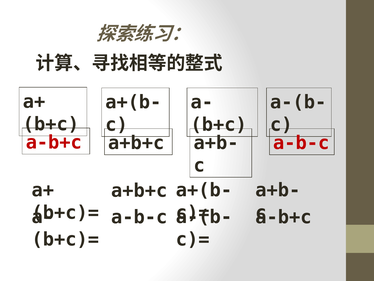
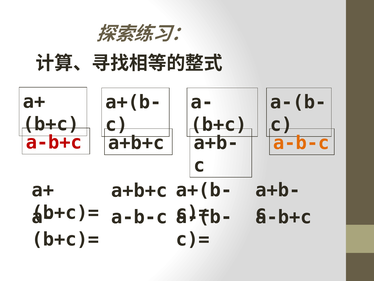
a-b-c colour: red -> orange (301, 143)
